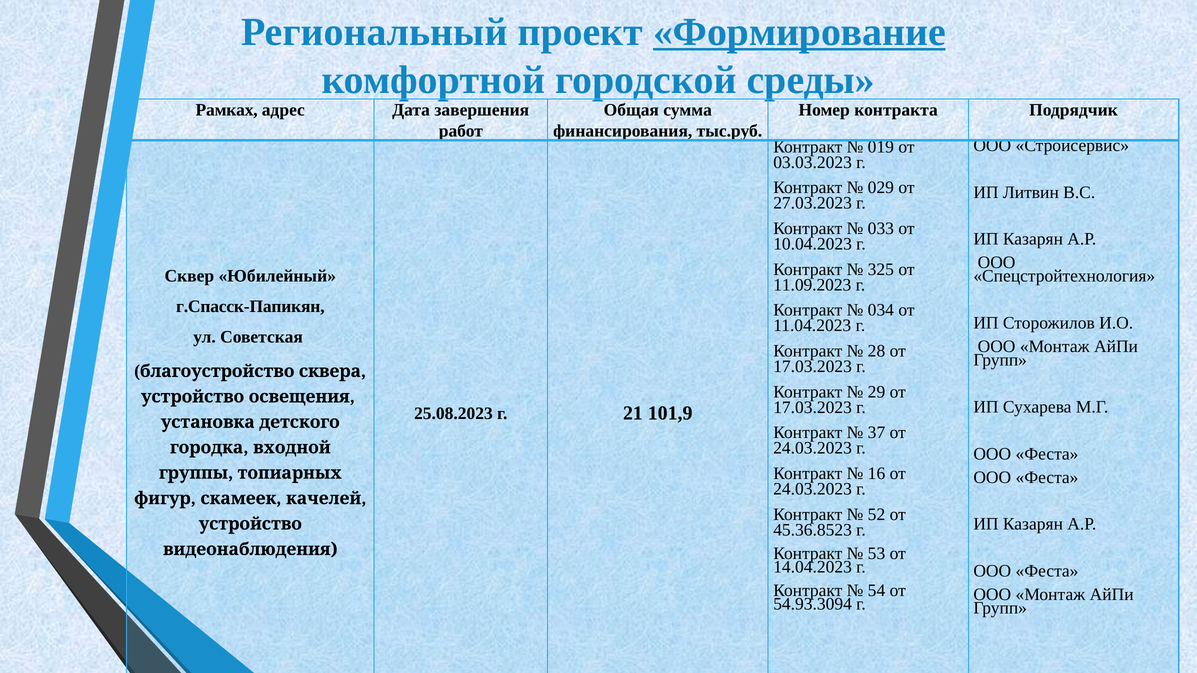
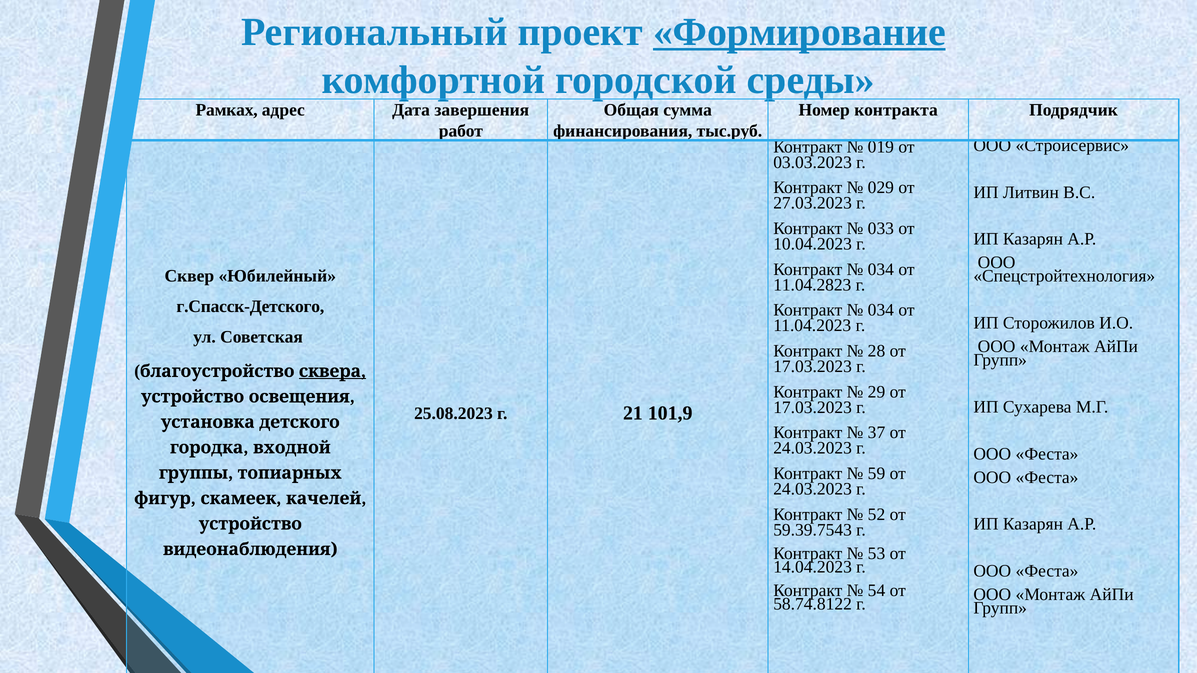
325: 325 -> 034 (881, 269)
11.09.2023: 11.09.2023 -> 11.04.2823 (812, 285)
г.Спасск-Папикян: г.Спасск-Папикян -> г.Спасск-Детского (250, 307)
сквера underline: none -> present (333, 371)
16: 16 -> 59 (876, 474)
45.36.8523: 45.36.8523 -> 59.39.7543 (813, 530)
54.93.3094: 54.93.3094 -> 58.74.8122 (813, 604)
